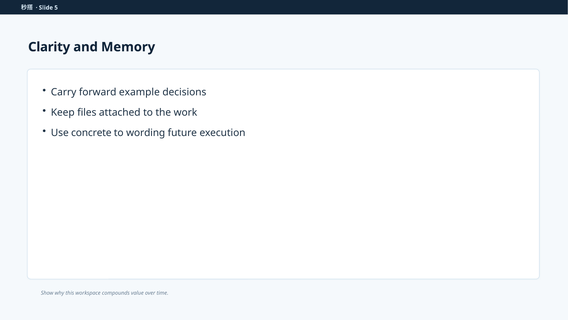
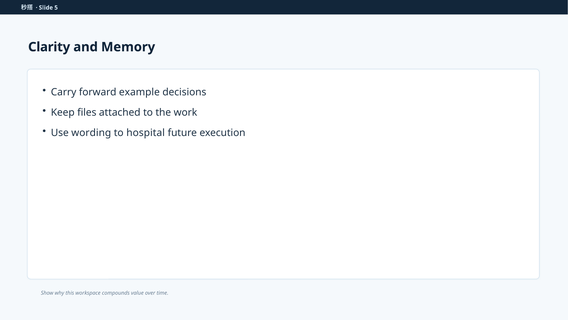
concrete: concrete -> wording (91, 133)
wording: wording -> hospital (146, 133)
